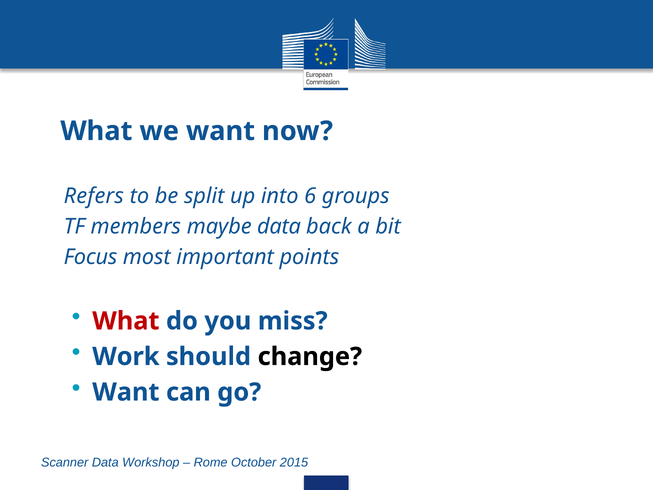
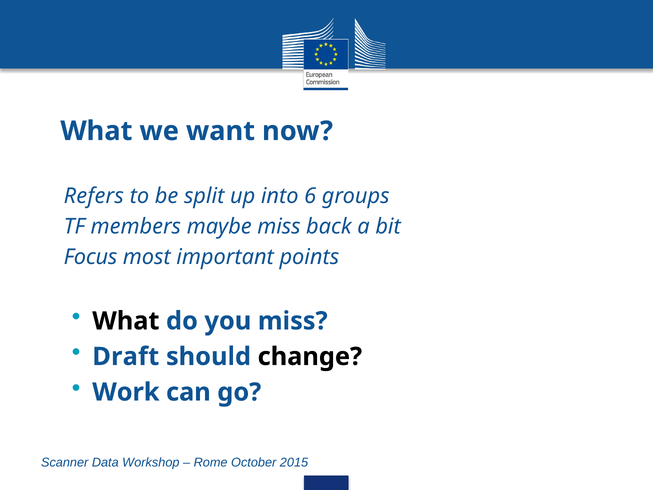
maybe data: data -> miss (279, 226)
What colour: red -> black (126, 321)
Work: Work -> Draft (126, 356)
Want: Want -> Work (126, 392)
